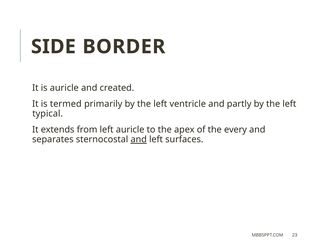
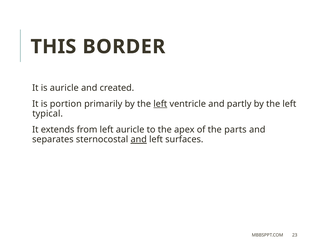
SIDE: SIDE -> THIS (53, 47)
termed: termed -> portion (66, 104)
left underline: none -> present (160, 104)
every: every -> parts (235, 130)
